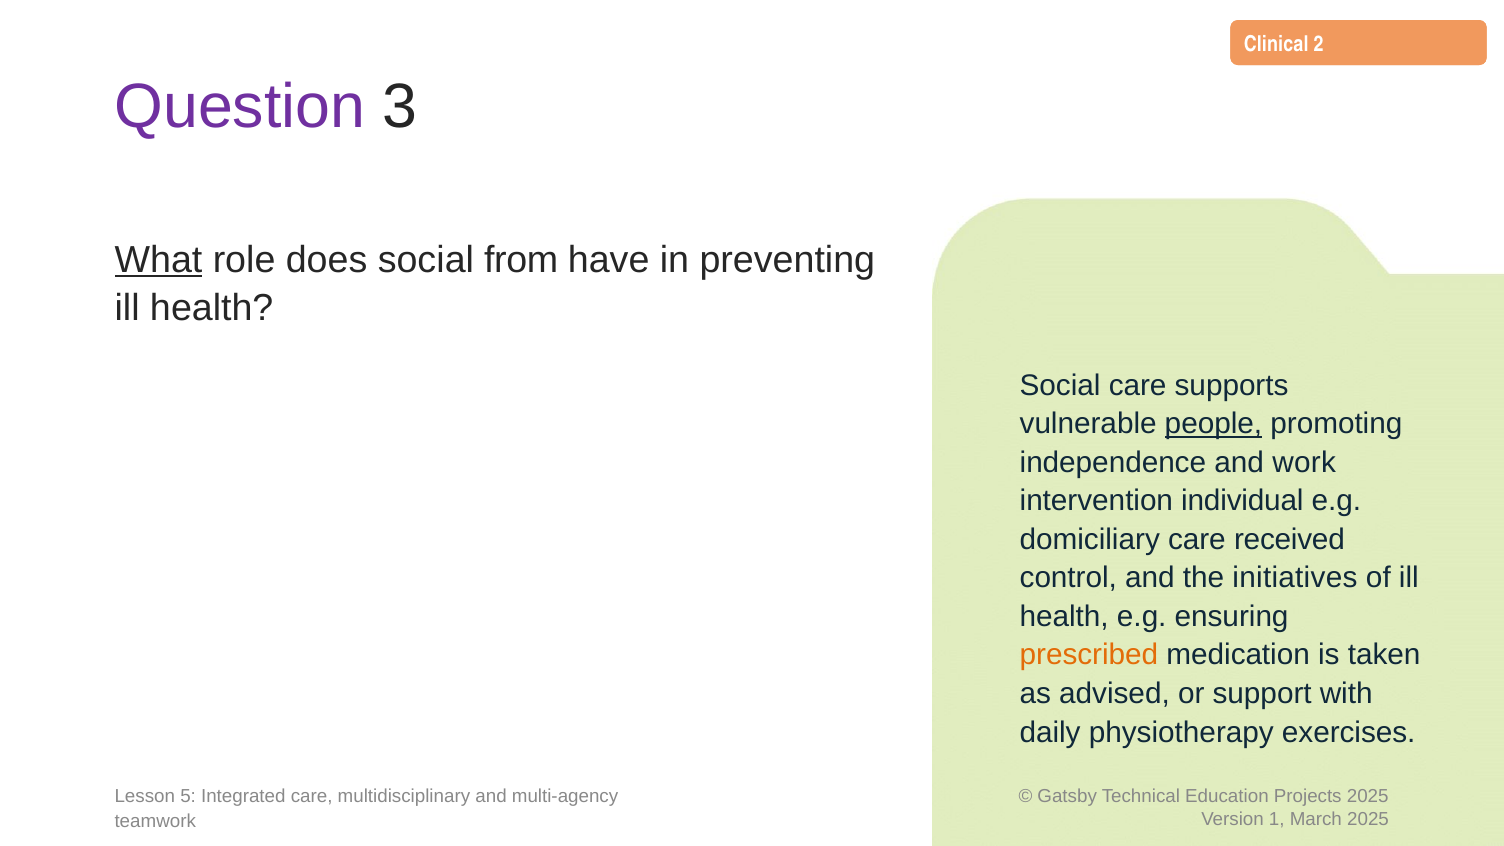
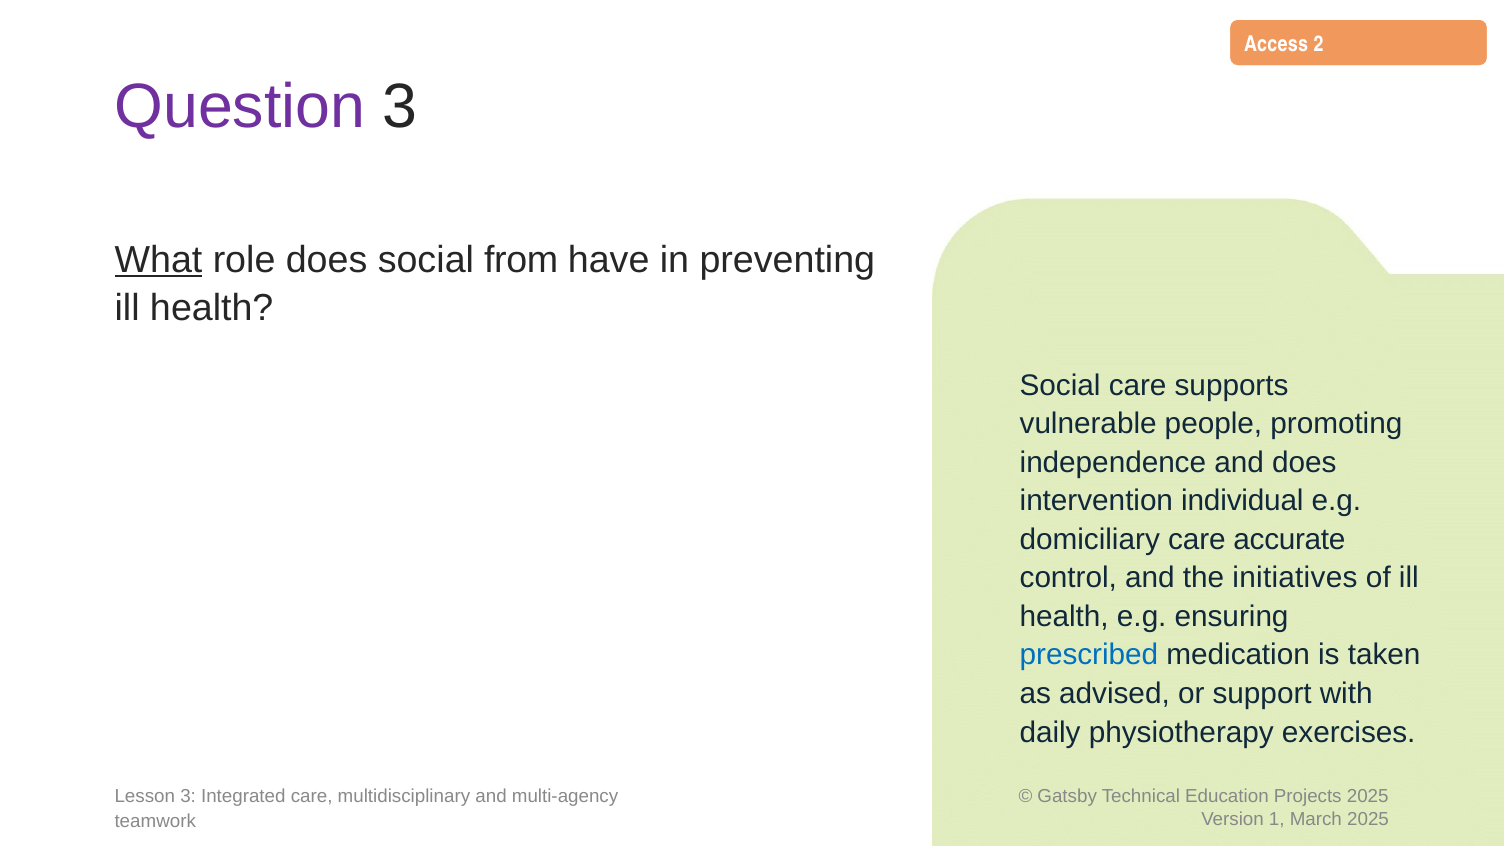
Clinical: Clinical -> Access (1276, 45)
people underline: present -> none (1213, 424)
and work: work -> does (1304, 462)
received: received -> accurate (1289, 539)
prescribed colour: orange -> blue (1089, 655)
Lesson 5: 5 -> 3 (188, 797)
